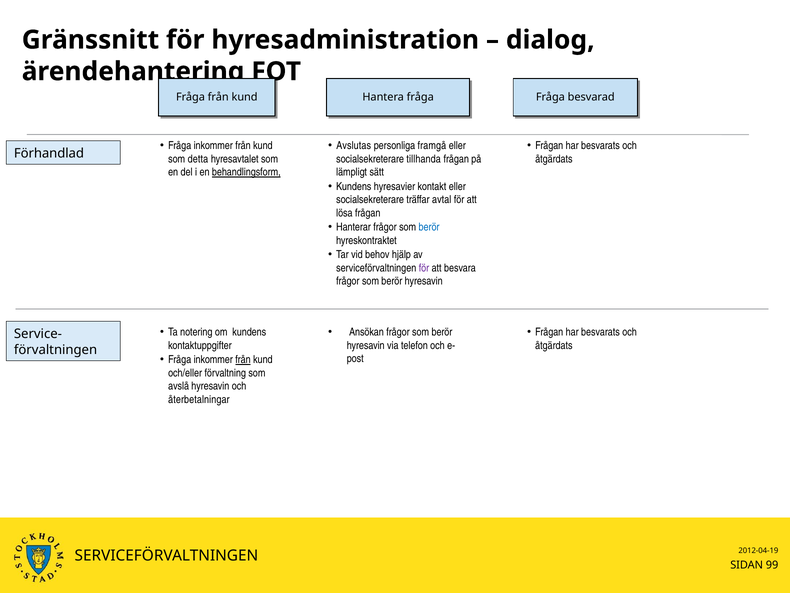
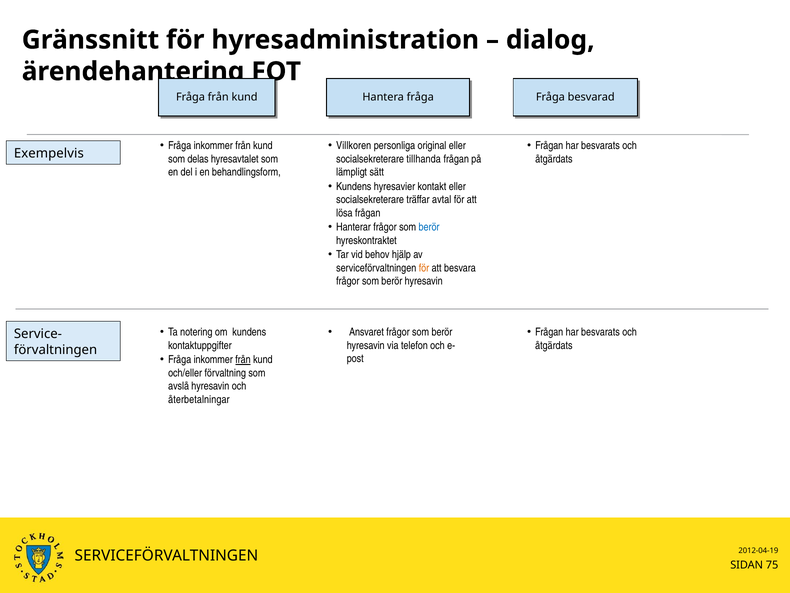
Avslutas: Avslutas -> Villkoren (354, 146)
framgå: framgå -> original (432, 146)
Förhandlad: Förhandlad -> Exempelvis (49, 153)
detta: detta -> delas (198, 159)
behandlingsform underline: present -> none (246, 172)
för colour: purple -> orange (424, 268)
Ansökan: Ansökan -> Ansvaret (367, 332)
99: 99 -> 75 (772, 565)
